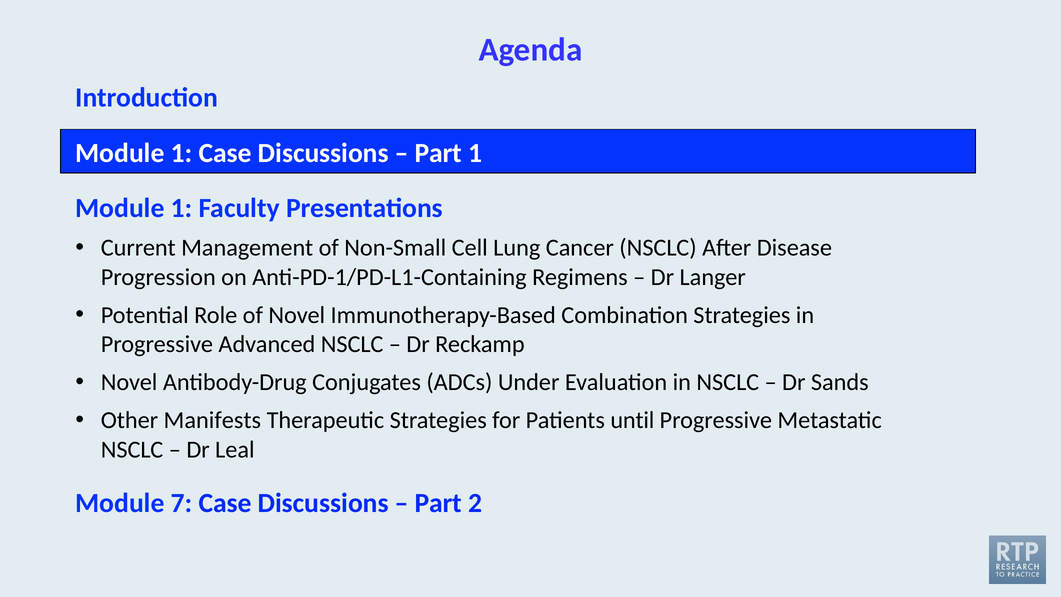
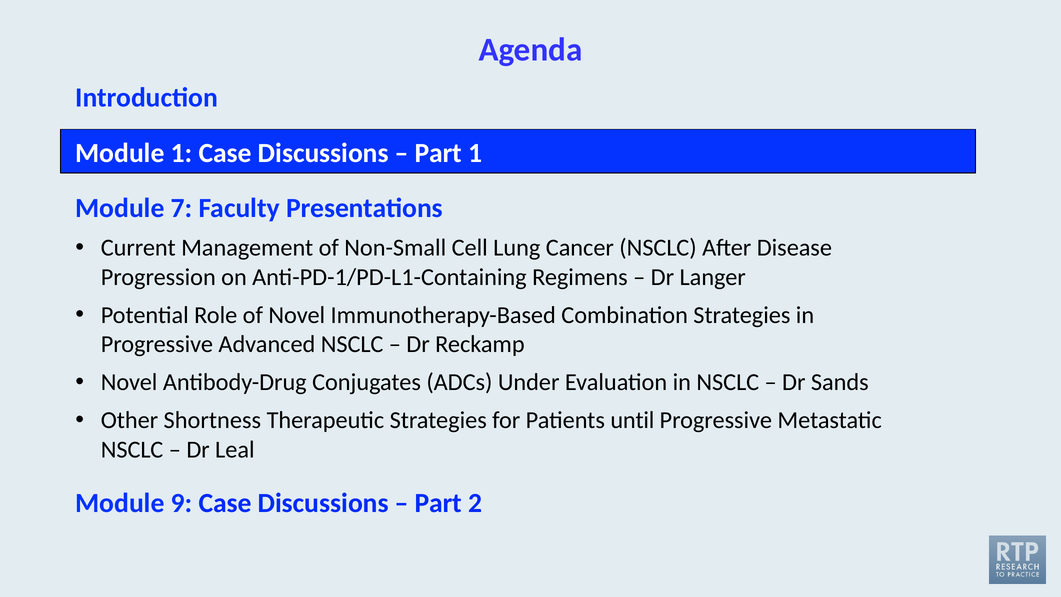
1: 1 -> 7 (182, 208)
Manifests: Manifests -> Shortness (212, 420)
7: 7 -> 9 (182, 503)
